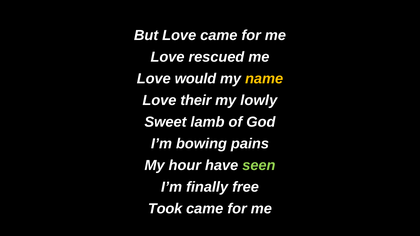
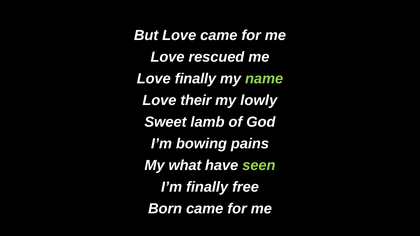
Love would: would -> finally (195, 79)
name colour: yellow -> light green (264, 79)
hour: hour -> what (185, 166)
Took: Took -> Born (165, 209)
